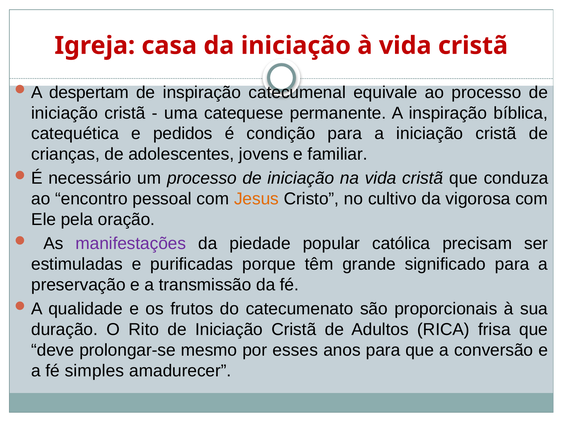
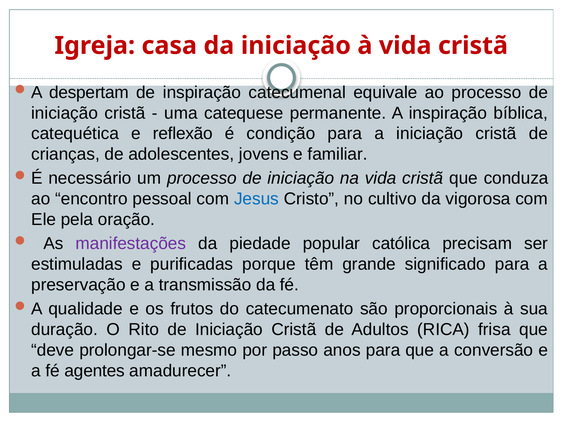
pedidos: pedidos -> reflexão (183, 134)
Jesus colour: orange -> blue (256, 199)
esses: esses -> passo (295, 350)
simples: simples -> agentes (95, 371)
